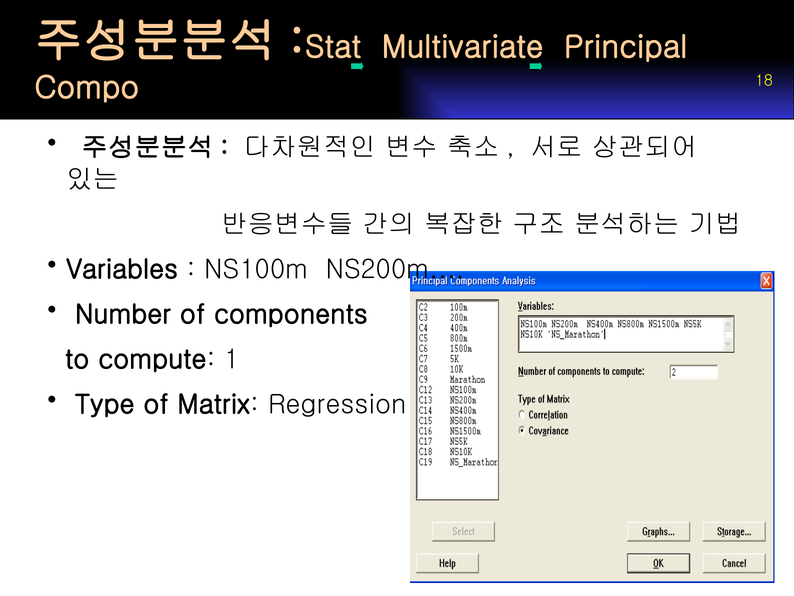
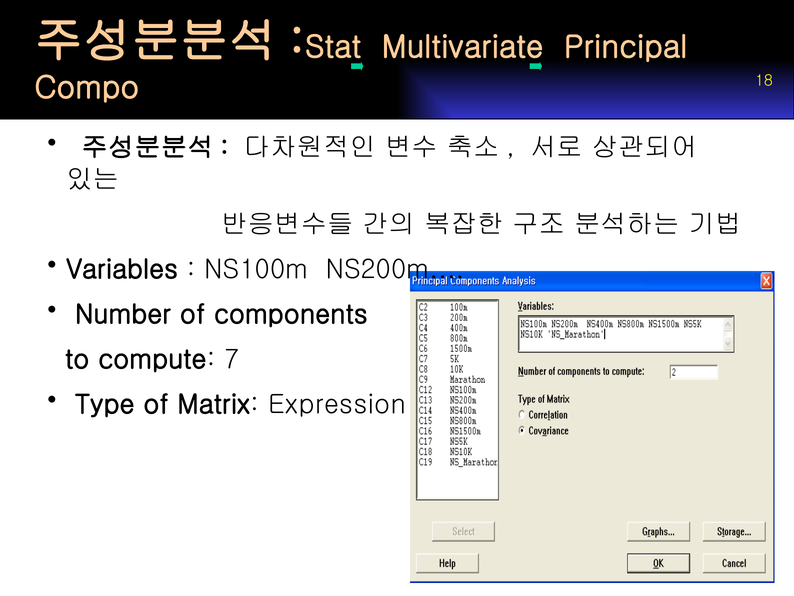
1: 1 -> 7 (232, 359)
Regression: Regression -> Expression (337, 404)
